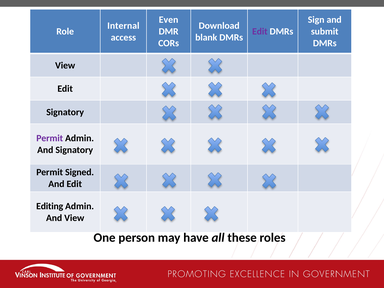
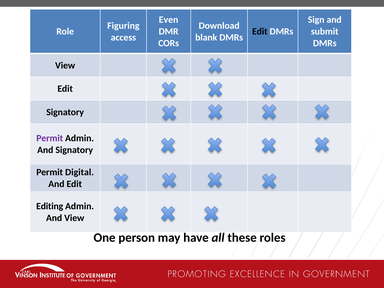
Internal: Internal -> Figuring (123, 26)
Edit colour: purple -> black (260, 32)
Signed: Signed -> Digital (80, 172)
